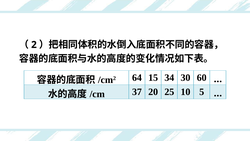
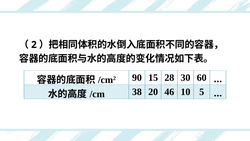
64: 64 -> 90 (137, 77)
34: 34 -> 28 (169, 77)
37: 37 -> 38 (137, 92)
25: 25 -> 46 (169, 92)
